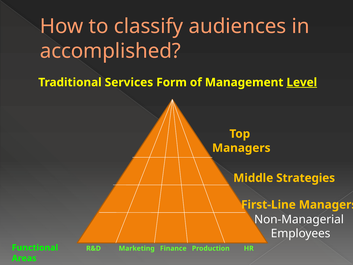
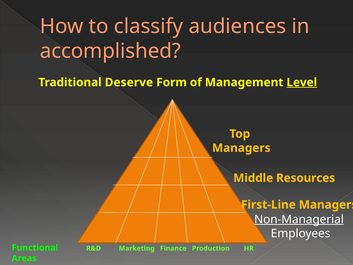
Services: Services -> Deserve (129, 82)
Strategies: Strategies -> Resources (306, 178)
Non-Managerial underline: none -> present (299, 219)
